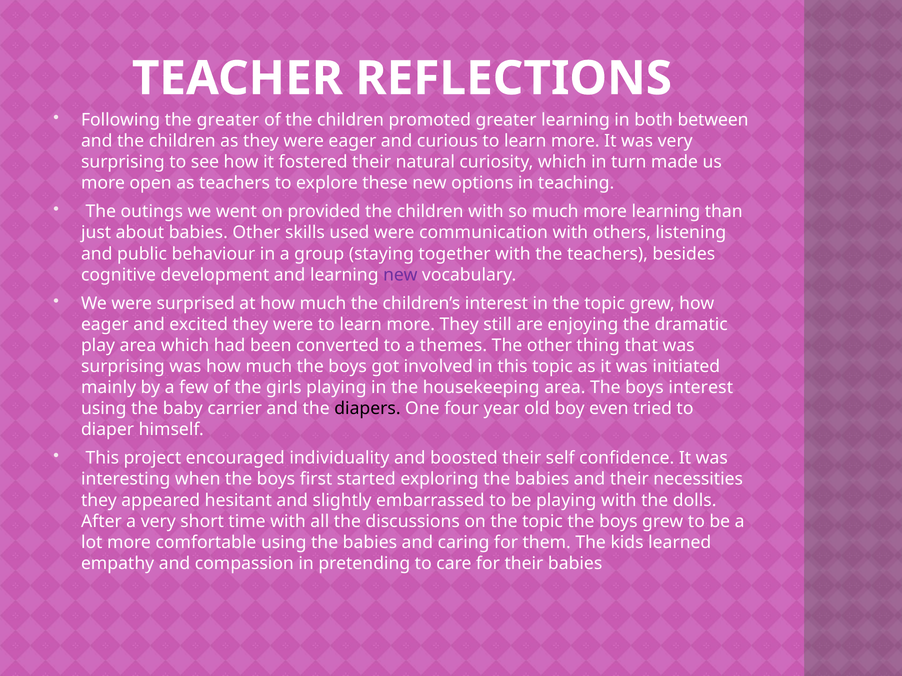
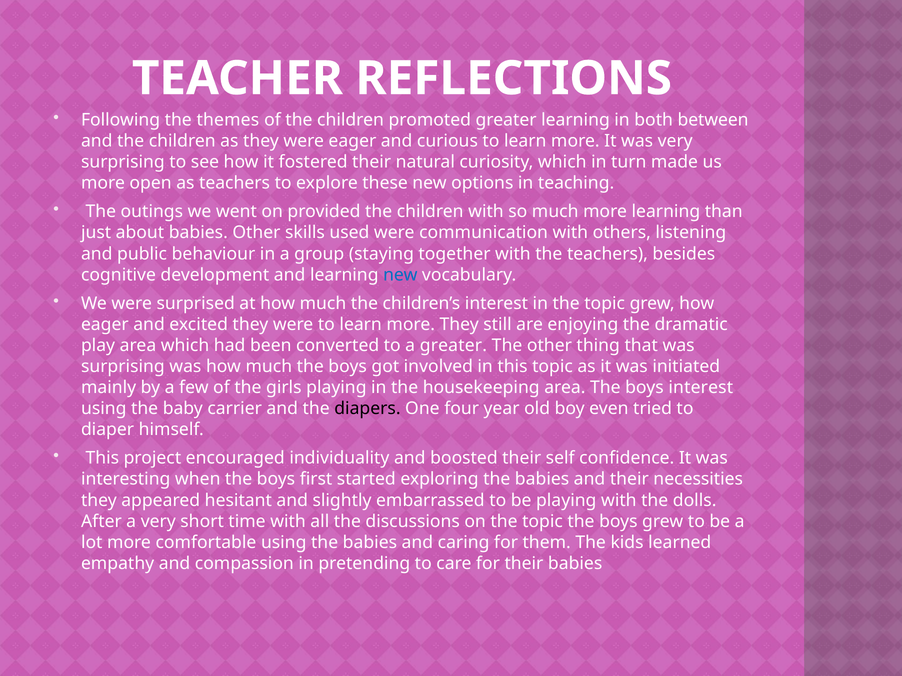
the greater: greater -> themes (228, 120)
new colour: purple -> blue (400, 275)
a themes: themes -> greater (453, 346)
